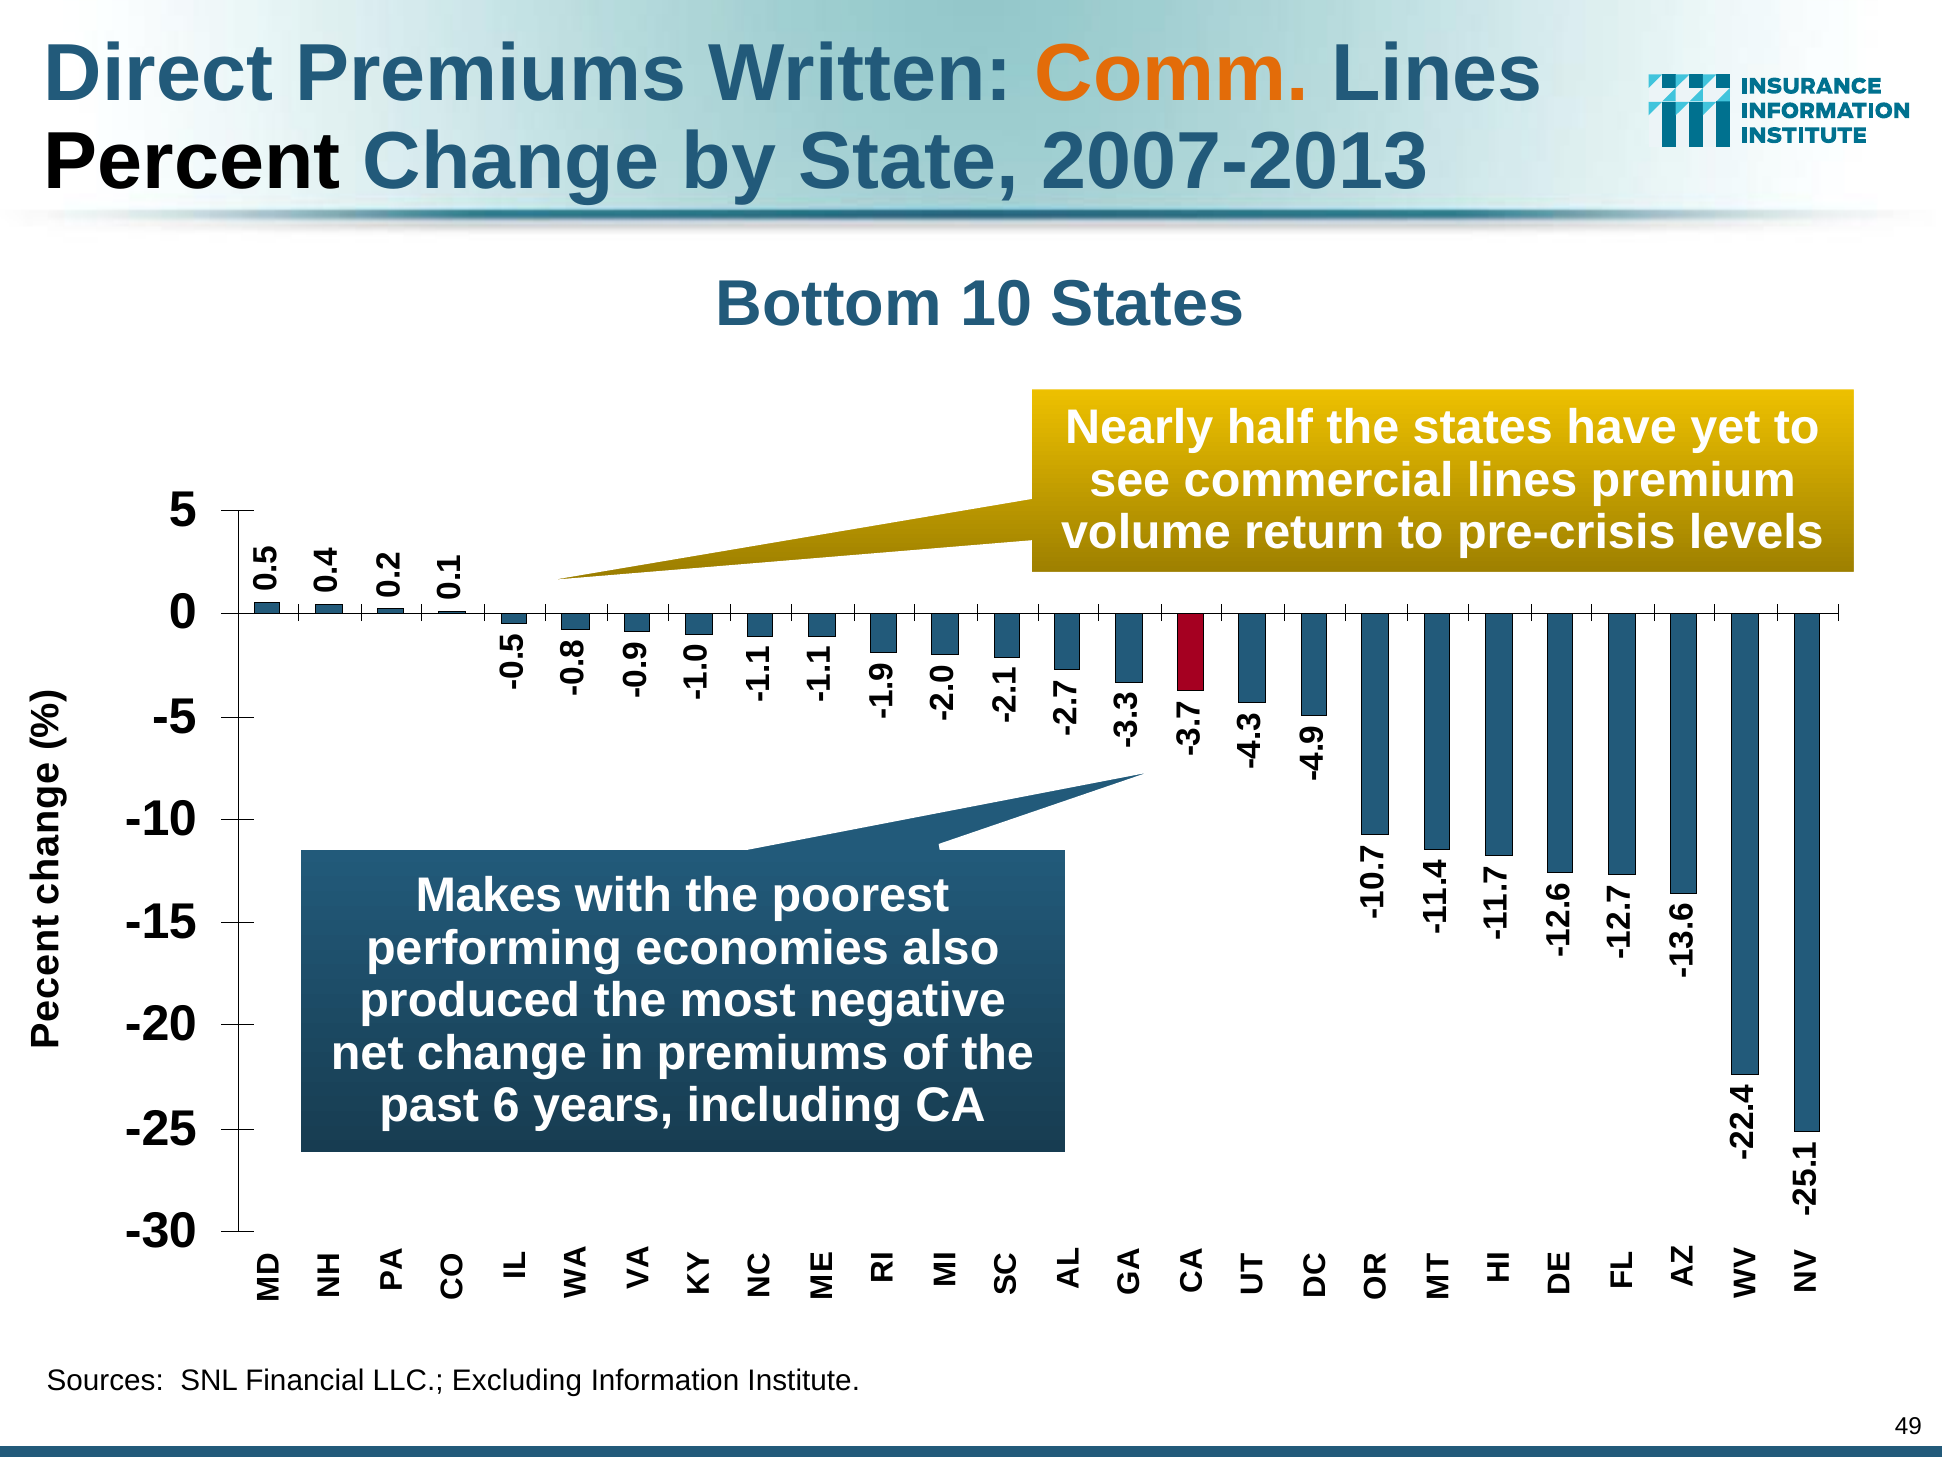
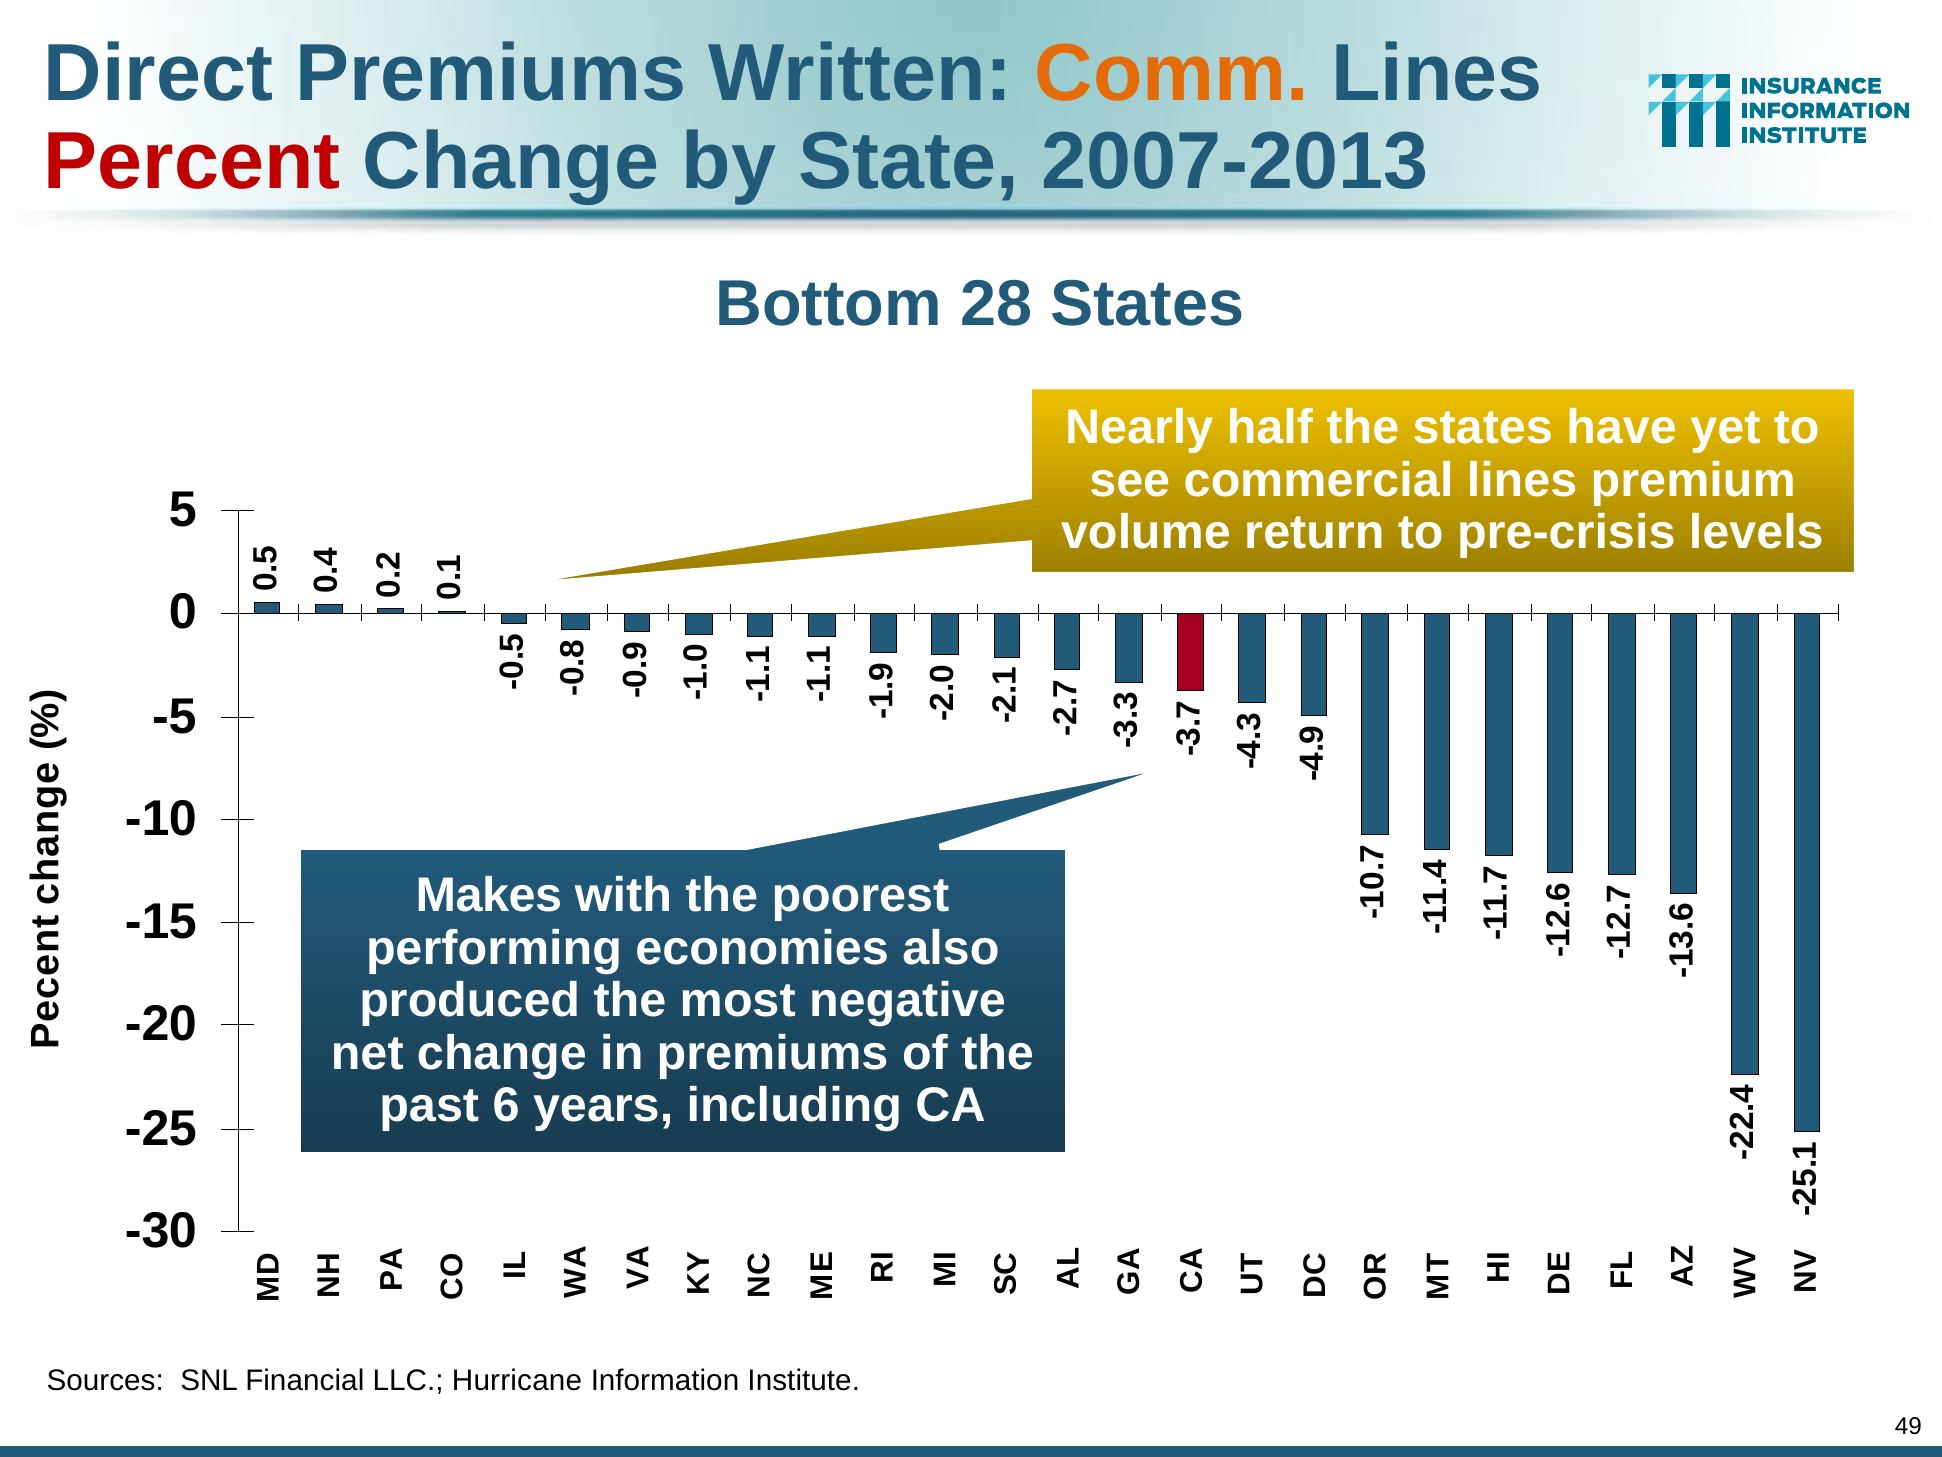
Percent colour: black -> red (192, 161)
10: 10 -> 28 (996, 304)
Excluding: Excluding -> Hurricane (517, 1380)
